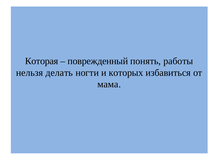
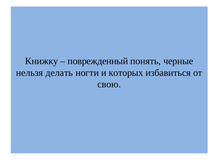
Которая: Которая -> Книжку (42, 61)
работы: работы -> черные (178, 61)
мама: мама -> свою (109, 84)
